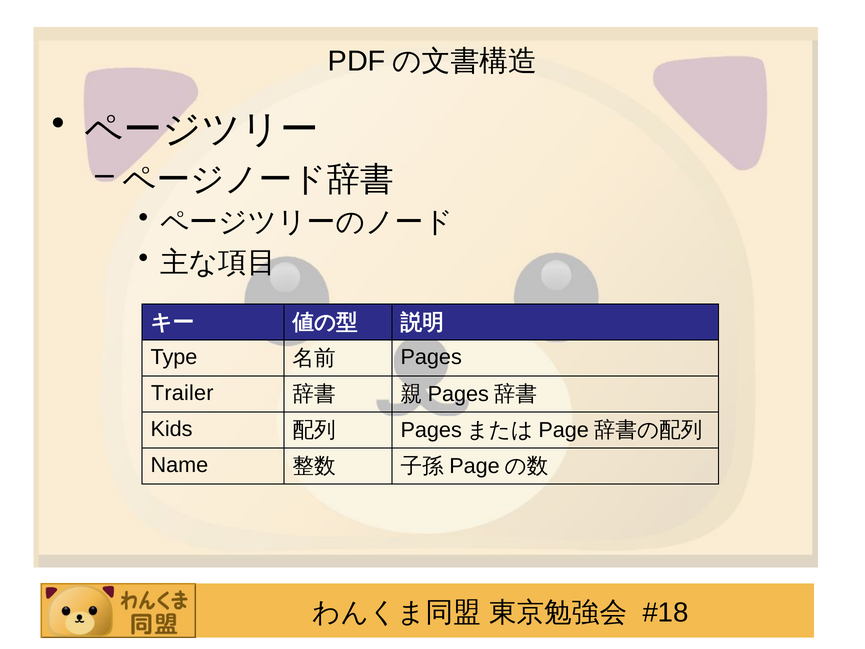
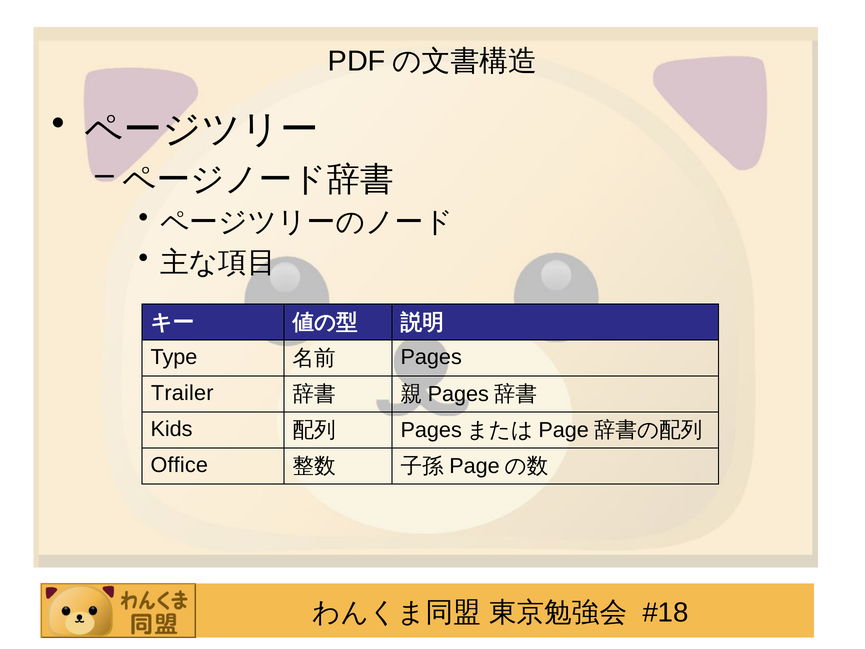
Name: Name -> Office (179, 465)
